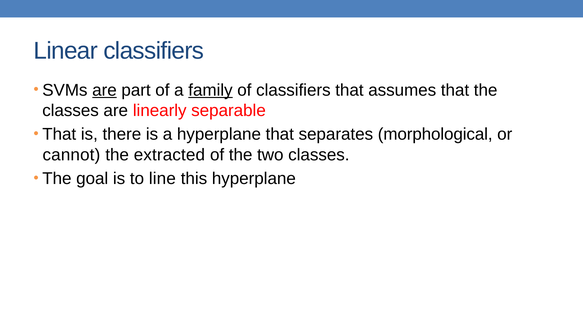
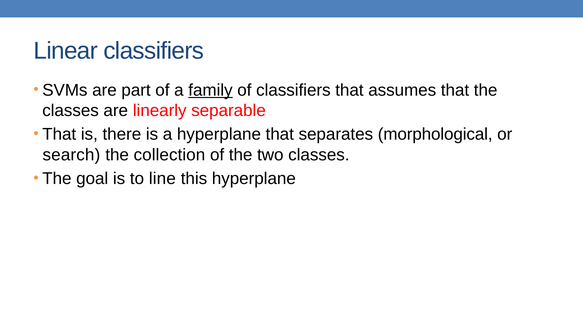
are underline: present -> none (104, 90)
cannot: cannot -> search (71, 155)
extracted: extracted -> collection (169, 155)
